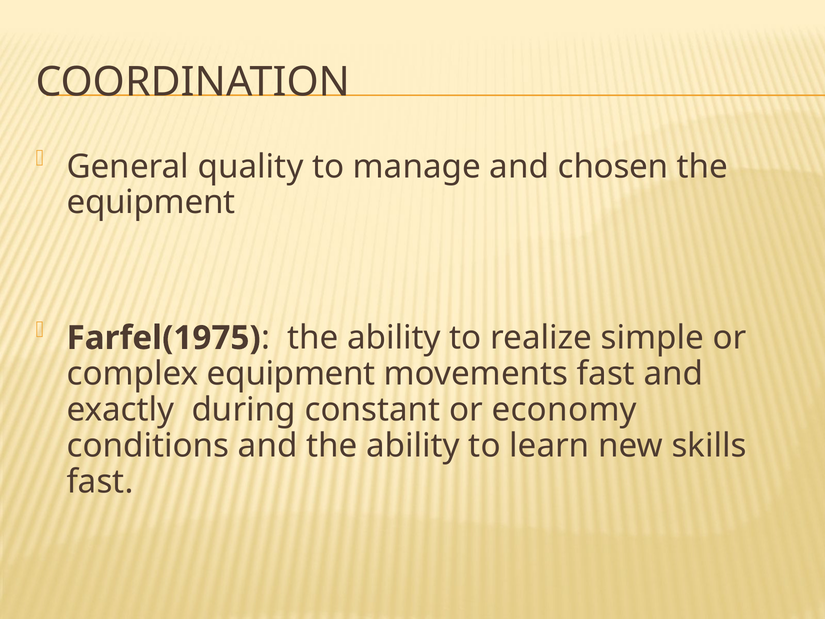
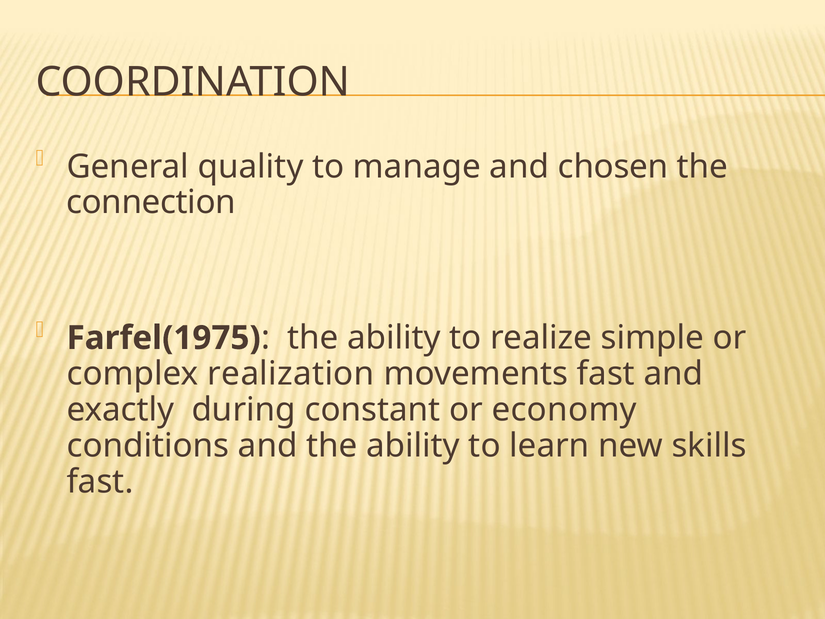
equipment: equipment -> connection (151, 202)
complex equipment: equipment -> realization (291, 374)
